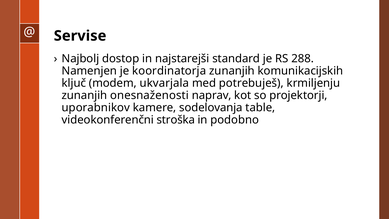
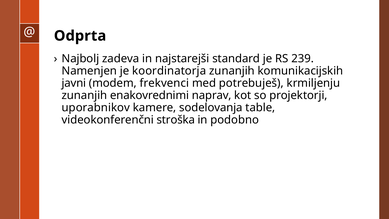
Servise: Servise -> Odprta (80, 36)
dostop: dostop -> zadeva (121, 59)
288: 288 -> 239 (303, 59)
ključ: ključ -> javni (74, 83)
ukvarjala: ukvarjala -> frekvenci (164, 83)
onesnaženosti: onesnaženosti -> enakovrednimi (150, 95)
